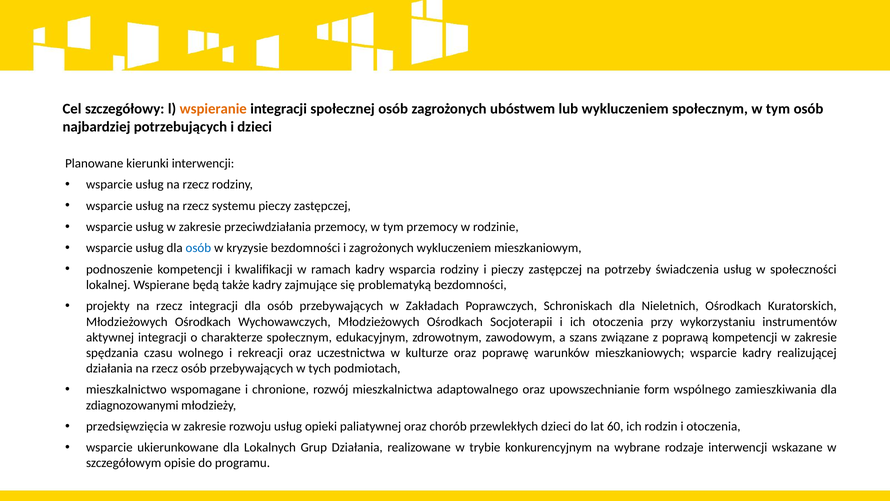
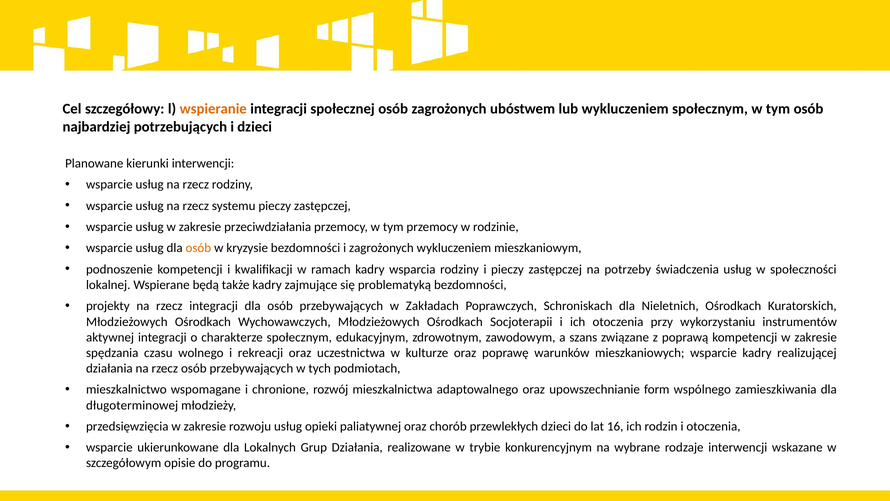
osób colour: blue -> orange (198, 248)
zdiagnozowanymi: zdiagnozowanymi -> długoterminowej (132, 405)
60: 60 -> 16 (615, 426)
